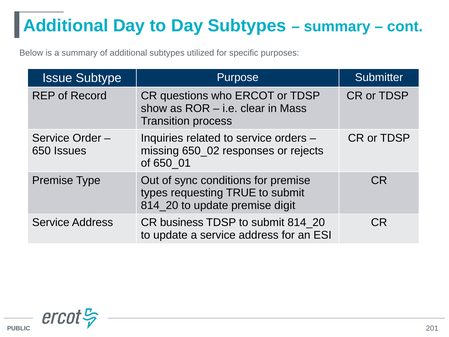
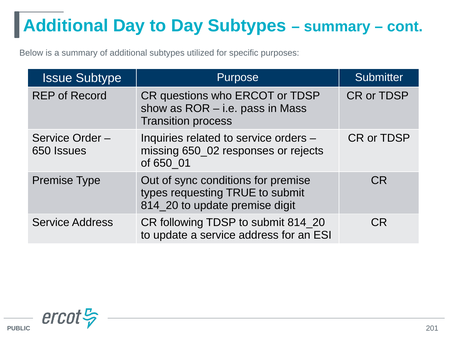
clear: clear -> pass (253, 108)
business: business -> following (182, 222)
